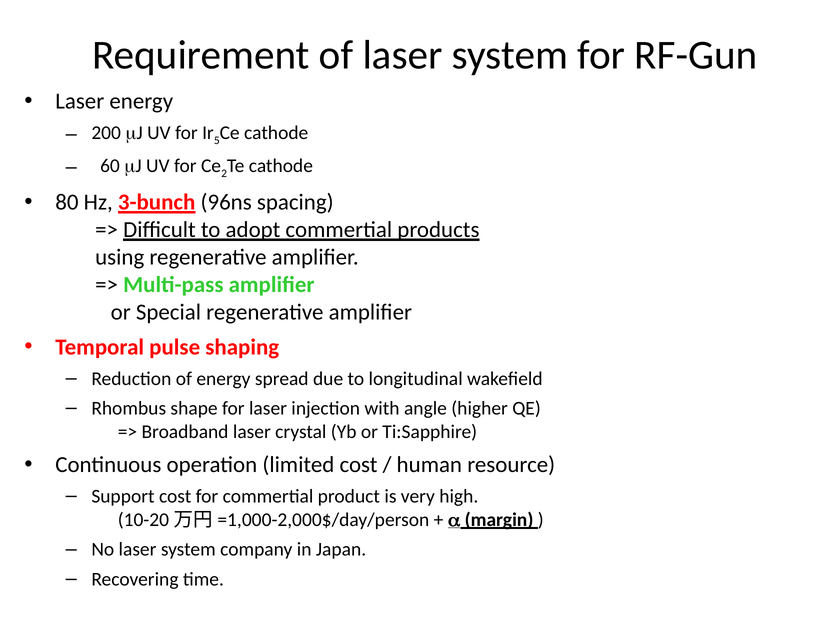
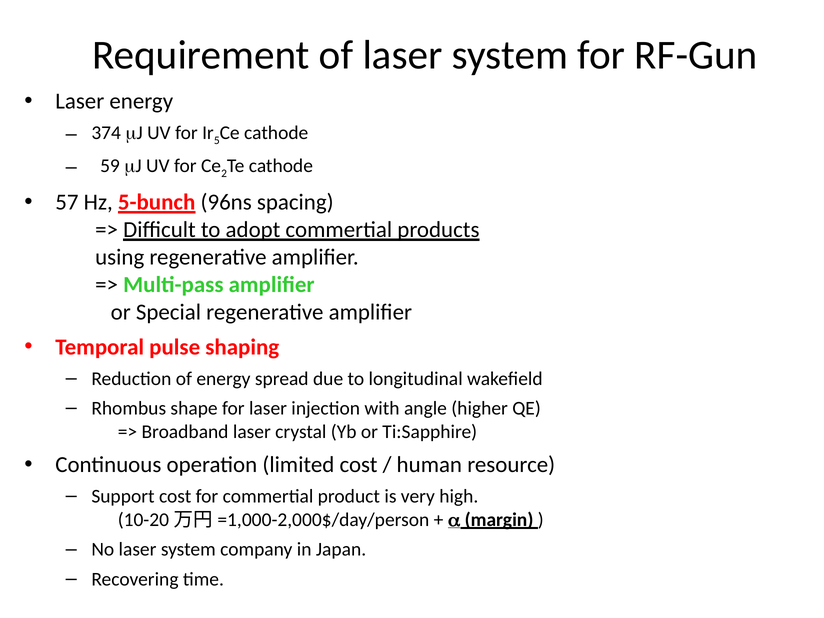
200: 200 -> 374 (106, 133)
60: 60 -> 59 (110, 166)
80: 80 -> 57 (67, 202)
3-bunch: 3-bunch -> 5-bunch (157, 202)
